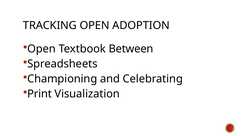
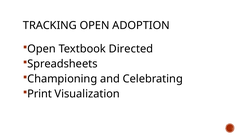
Between: Between -> Directed (131, 49)
